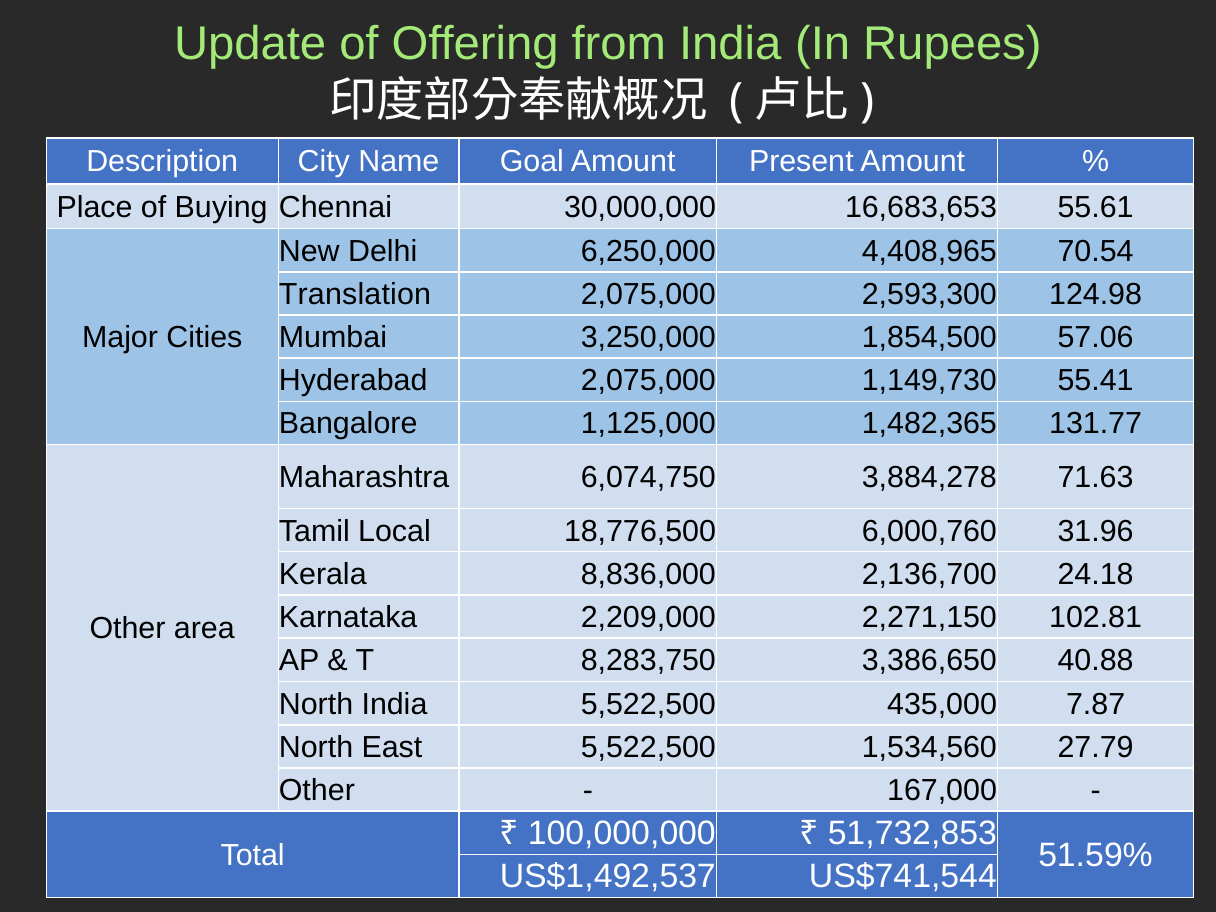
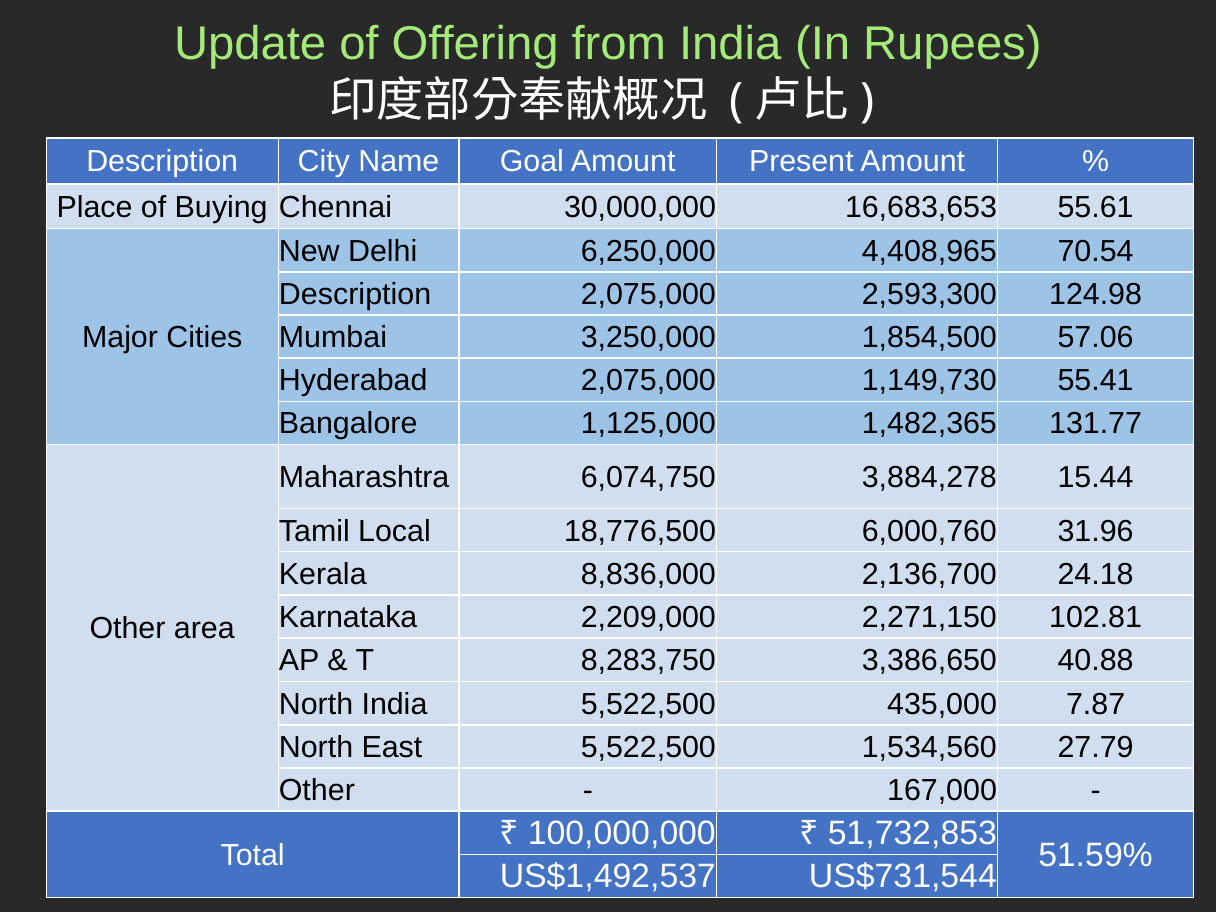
Translation: Translation -> Description (355, 294)
71.63: 71.63 -> 15.44 (1096, 477)
US$741,544: US$741,544 -> US$731,544 (903, 877)
